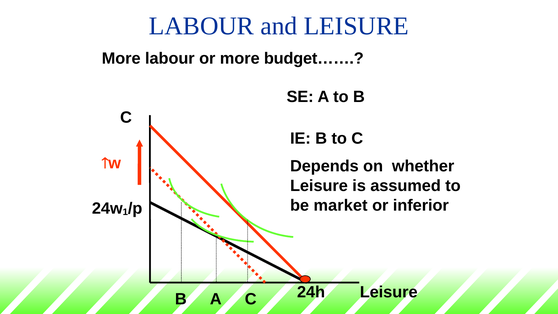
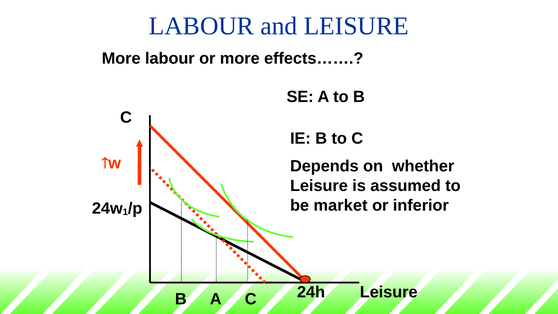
budget……: budget…… -> effects…… (314, 58)
